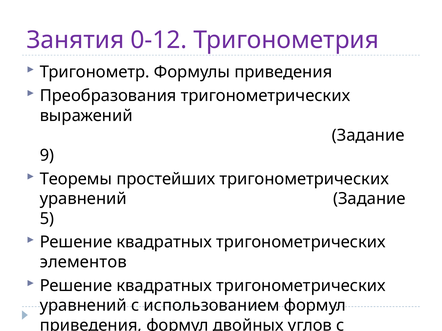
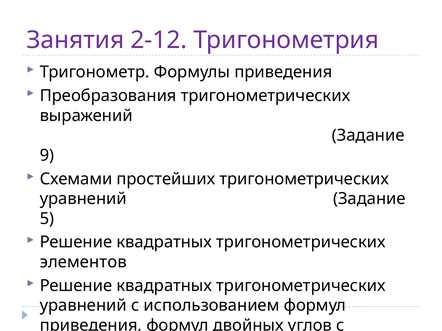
0-12: 0-12 -> 2-12 (159, 40)
Теоремы: Теоремы -> Схемами (76, 179)
